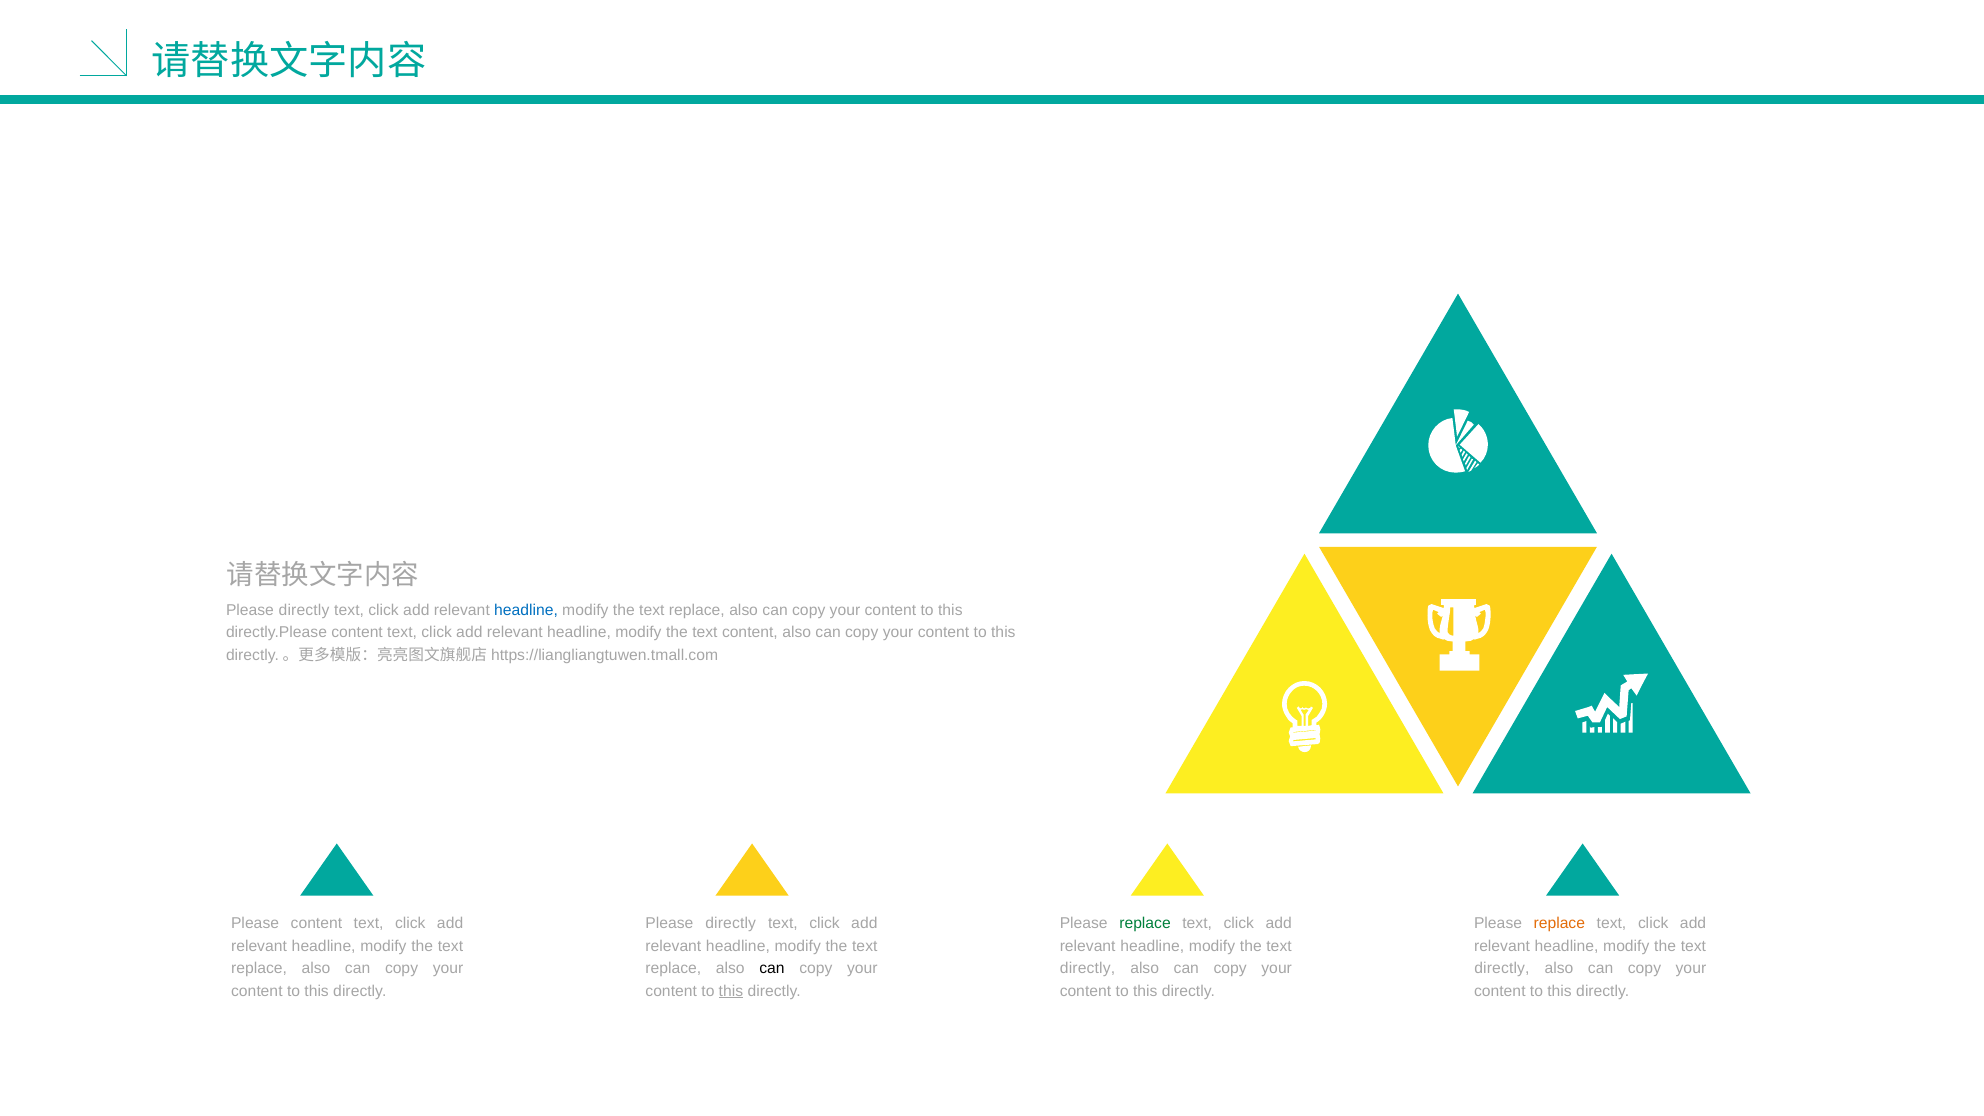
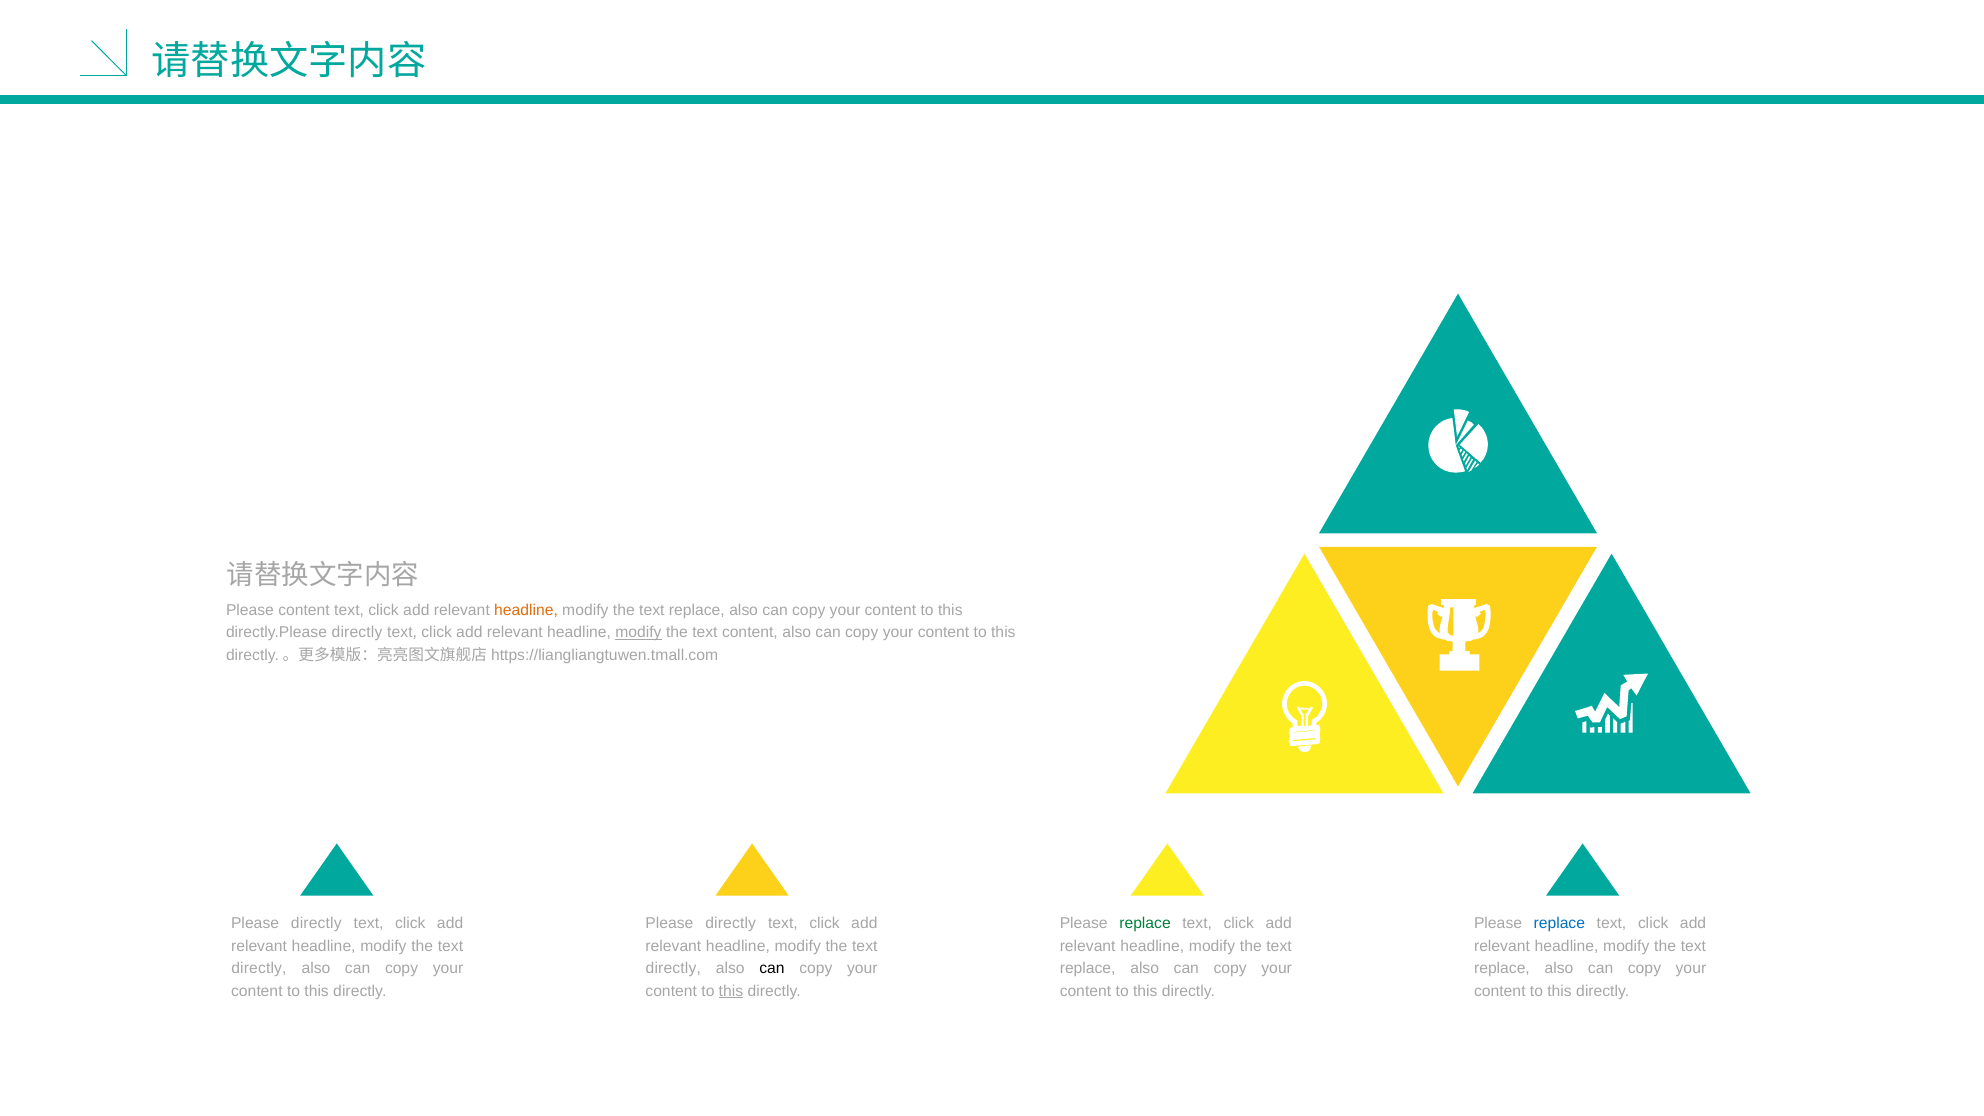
directly: directly -> content (304, 610)
headline colour: blue -> orange (526, 610)
directly.Please content: content -> directly (357, 633)
modify underline: none -> present (638, 633)
content: content -> directly (316, 924)
replace colour: orange -> blue (1559, 924)
replace: replace -> directly (259, 969)
replace: replace -> directly (673, 969)
directly: directly -> replace (1088, 969)
directly: directly -> replace (1502, 969)
